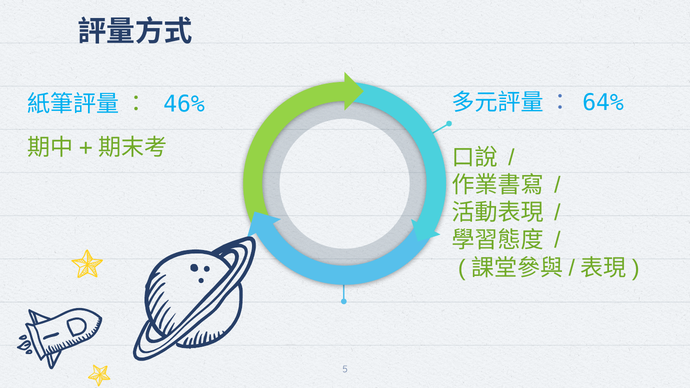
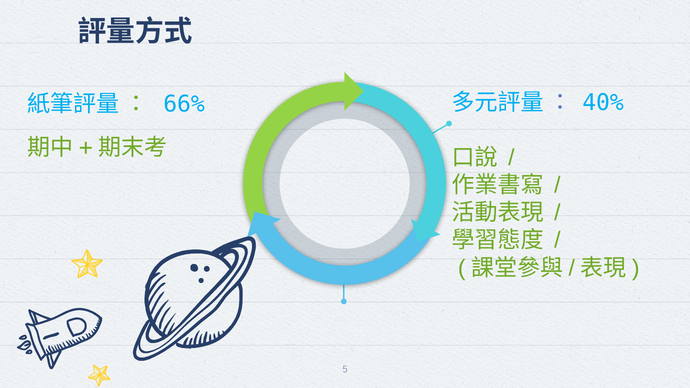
64%: 64% -> 40% (603, 102)
46%: 46% -> 66% (184, 104)
